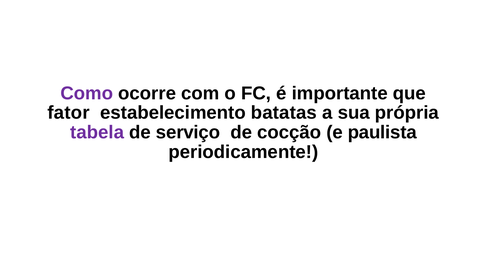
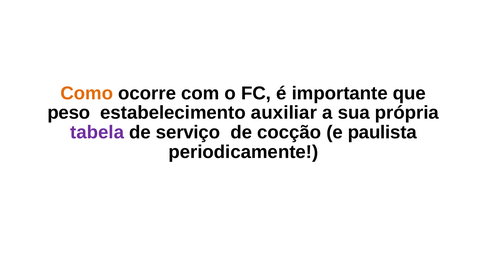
Como colour: purple -> orange (87, 93)
fator: fator -> peso (69, 113)
batatas: batatas -> auxiliar (284, 113)
